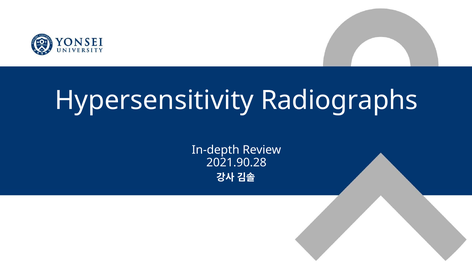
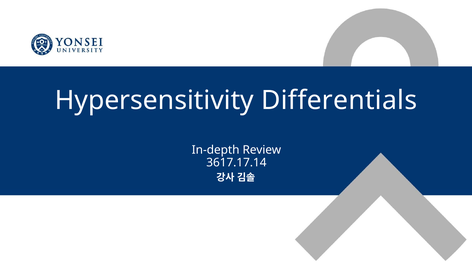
Radiographs: Radiographs -> Differentials (339, 100)
2021.90.28: 2021.90.28 -> 3617.17.14 (236, 162)
